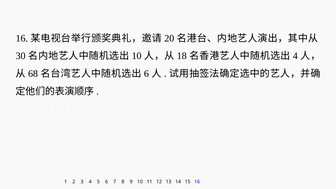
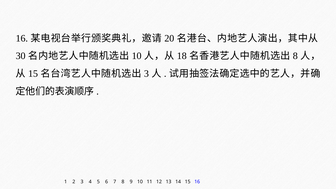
4: 4 -> 8 (295, 56)
68: 68 -> 15 (33, 74)
6: 6 -> 3 (146, 74)
